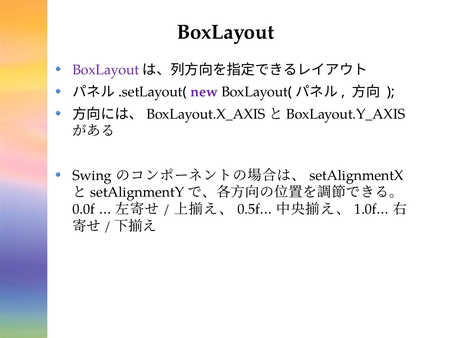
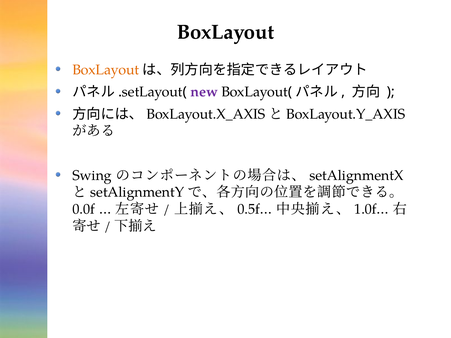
BoxLayout colour: purple -> orange (106, 70)
